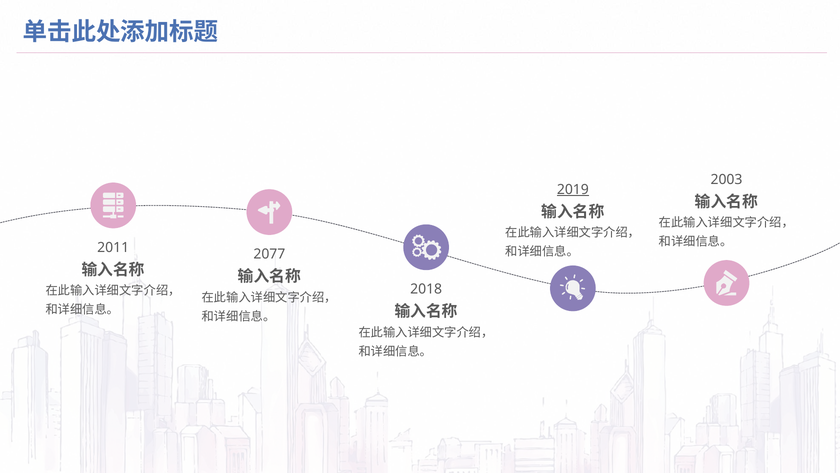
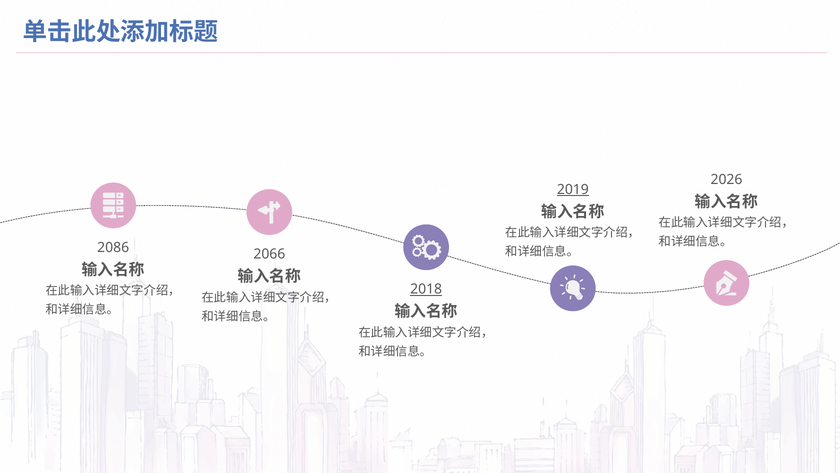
2003: 2003 -> 2026 (727, 179)
2011: 2011 -> 2086 (113, 247)
2077: 2077 -> 2066 (269, 254)
2018 underline: none -> present (426, 289)
